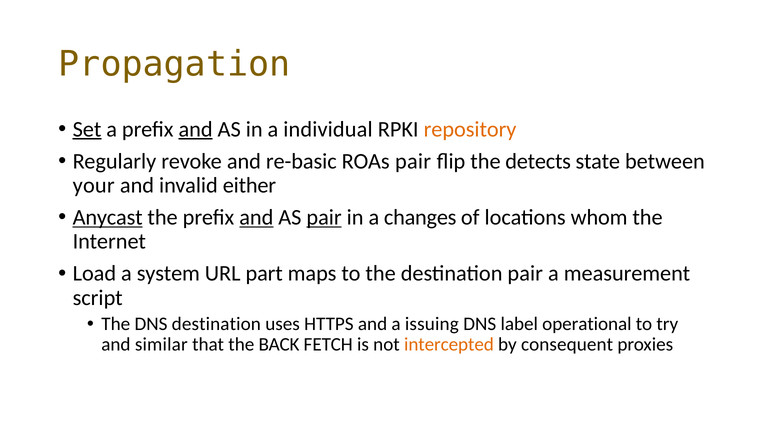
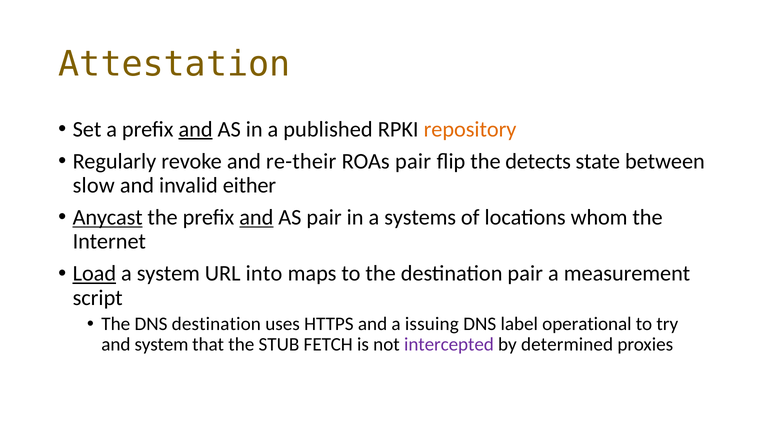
Propagation: Propagation -> Attestation (174, 64)
Set underline: present -> none (87, 129)
individual: individual -> published (328, 129)
re-basic: re-basic -> re-their (301, 161)
your: your -> slow (94, 186)
pair underline: present -> none (324, 218)
changes: changes -> systems (420, 218)
Load underline: none -> present (94, 274)
part: part -> into (264, 274)
and similar: similar -> system (161, 345)
BACK: BACK -> STUB (279, 345)
intercepted colour: orange -> purple (449, 345)
consequent: consequent -> determined (567, 345)
